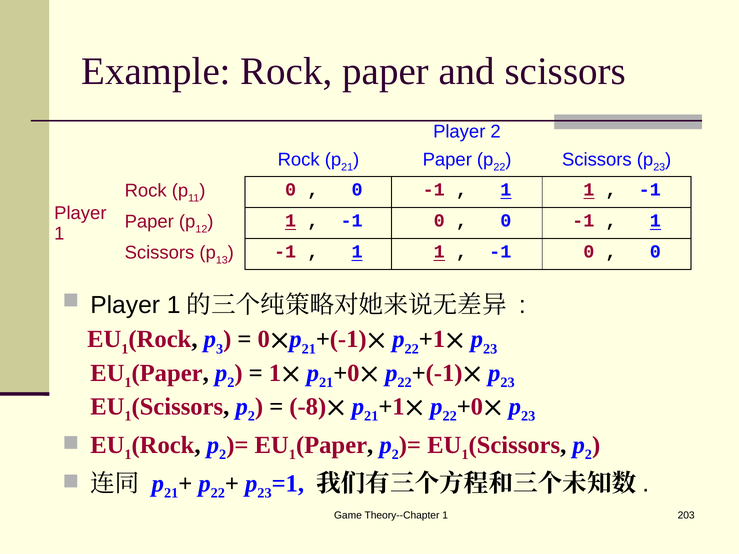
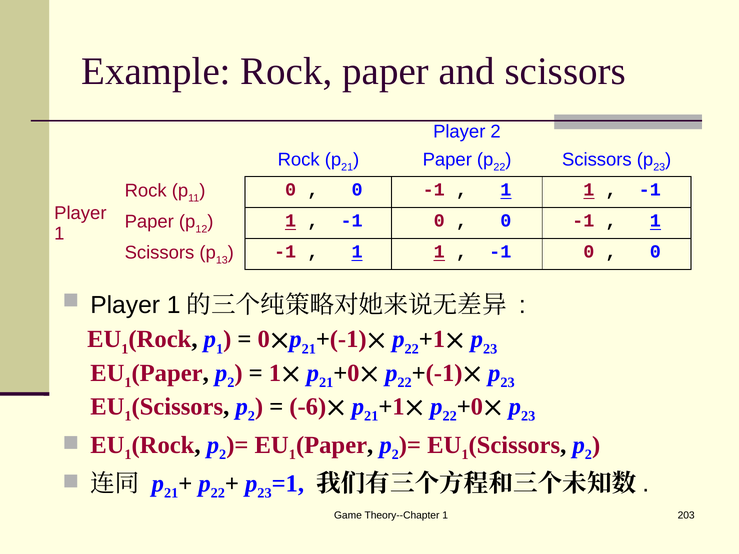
3: 3 -> 1 (220, 349)
-8: -8 -> -6 (308, 407)
